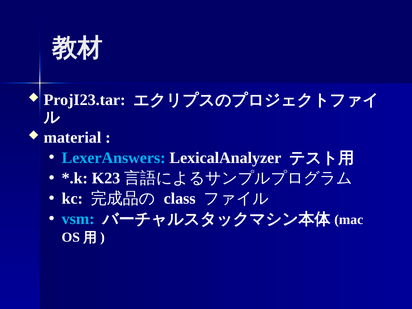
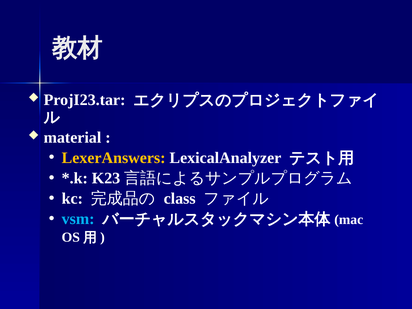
LexerAnswers colour: light blue -> yellow (114, 158)
